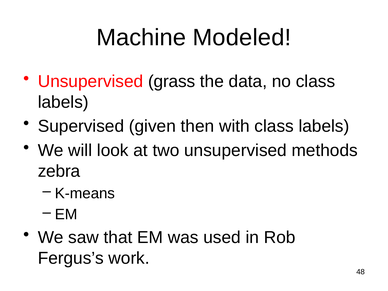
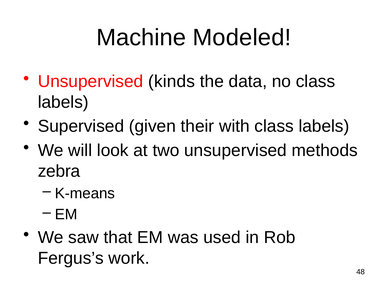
grass: grass -> kinds (172, 81)
then: then -> their (197, 126)
